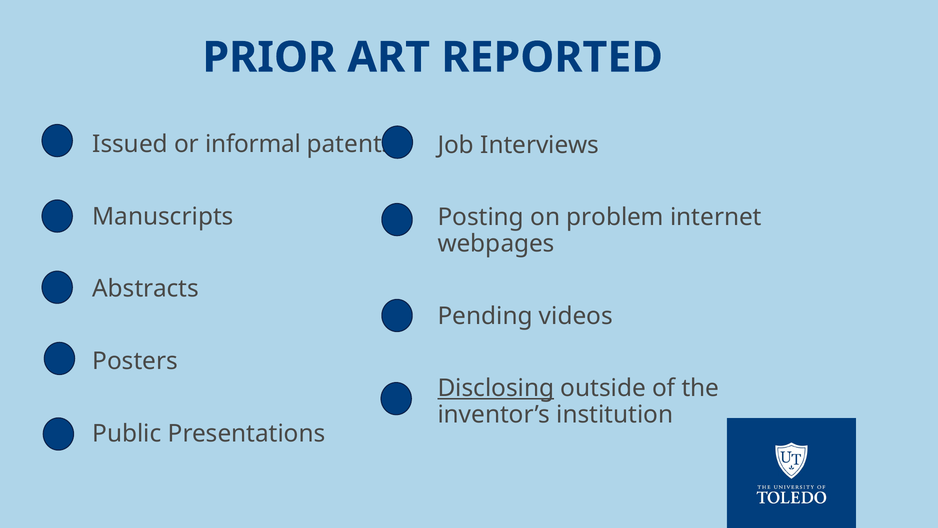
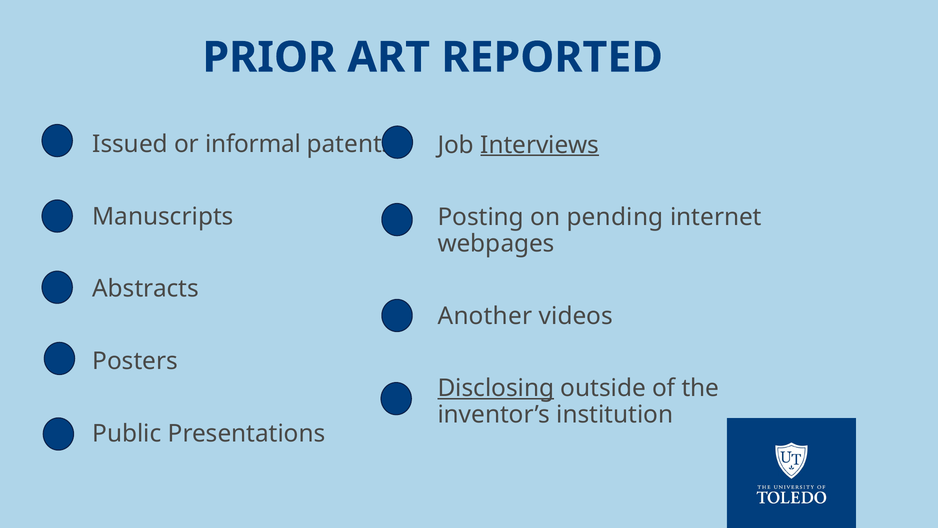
Interviews underline: none -> present (540, 145)
problem: problem -> pending (615, 217)
Pending: Pending -> Another (485, 316)
